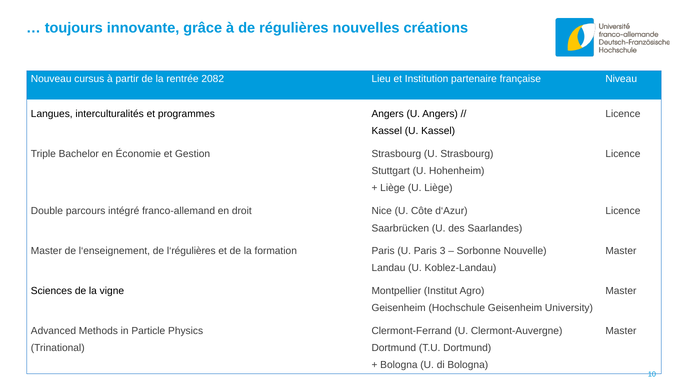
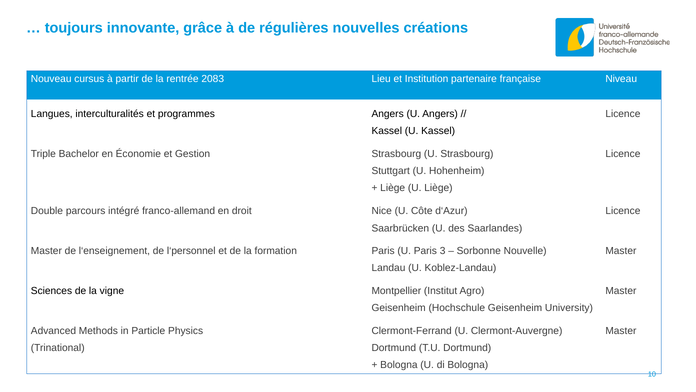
2082: 2082 -> 2083 (213, 79)
l‘régulières: l‘régulières -> l‘personnel (191, 251)
